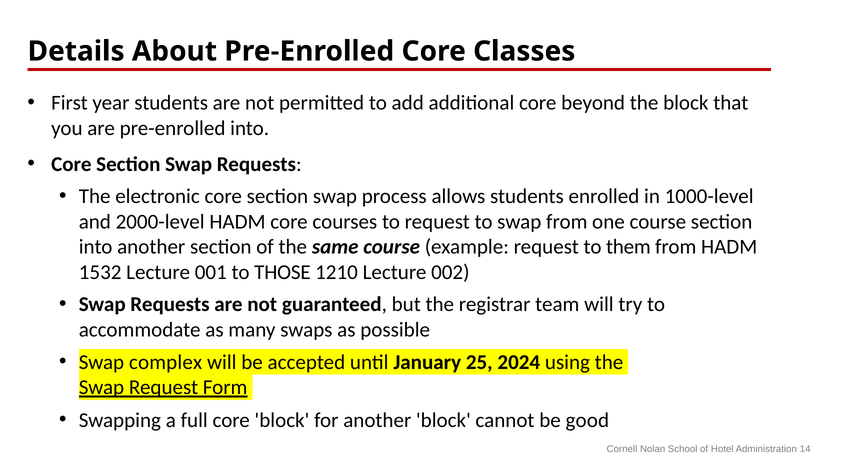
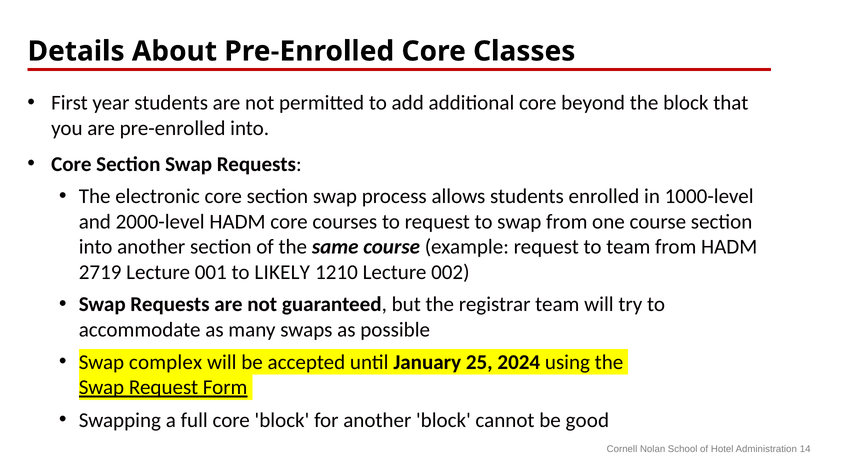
to them: them -> team (628, 247)
1532: 1532 -> 2719 (100, 272)
THOSE: THOSE -> LIKELY (282, 272)
